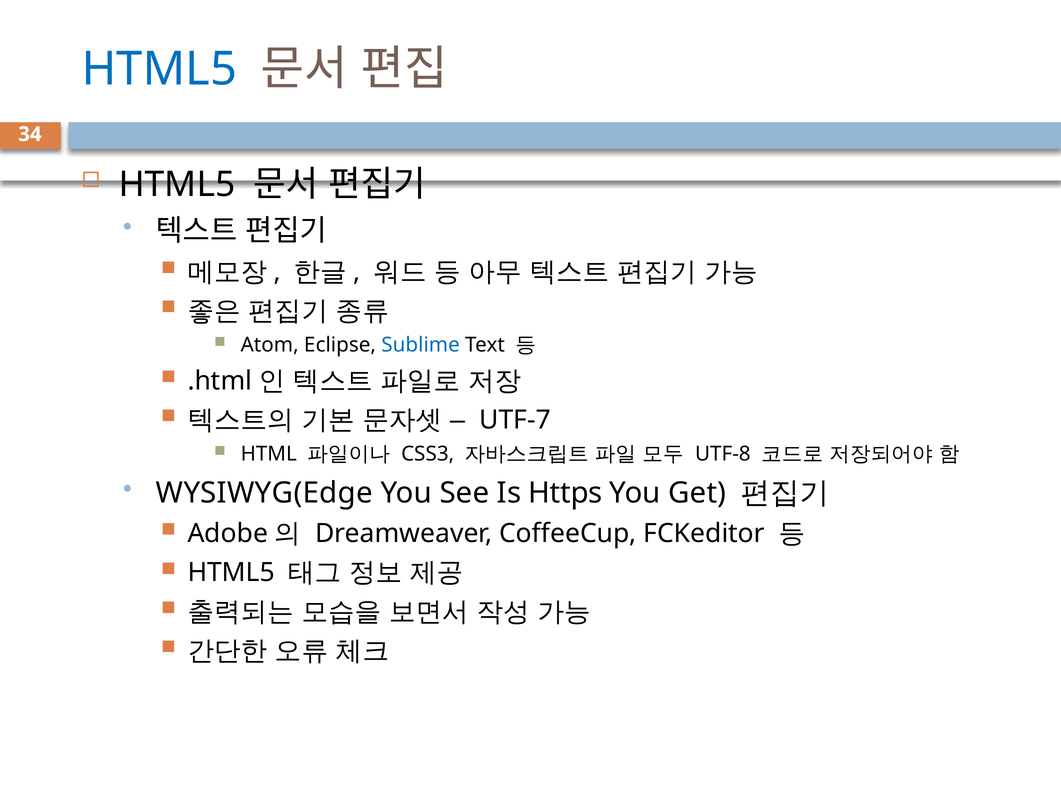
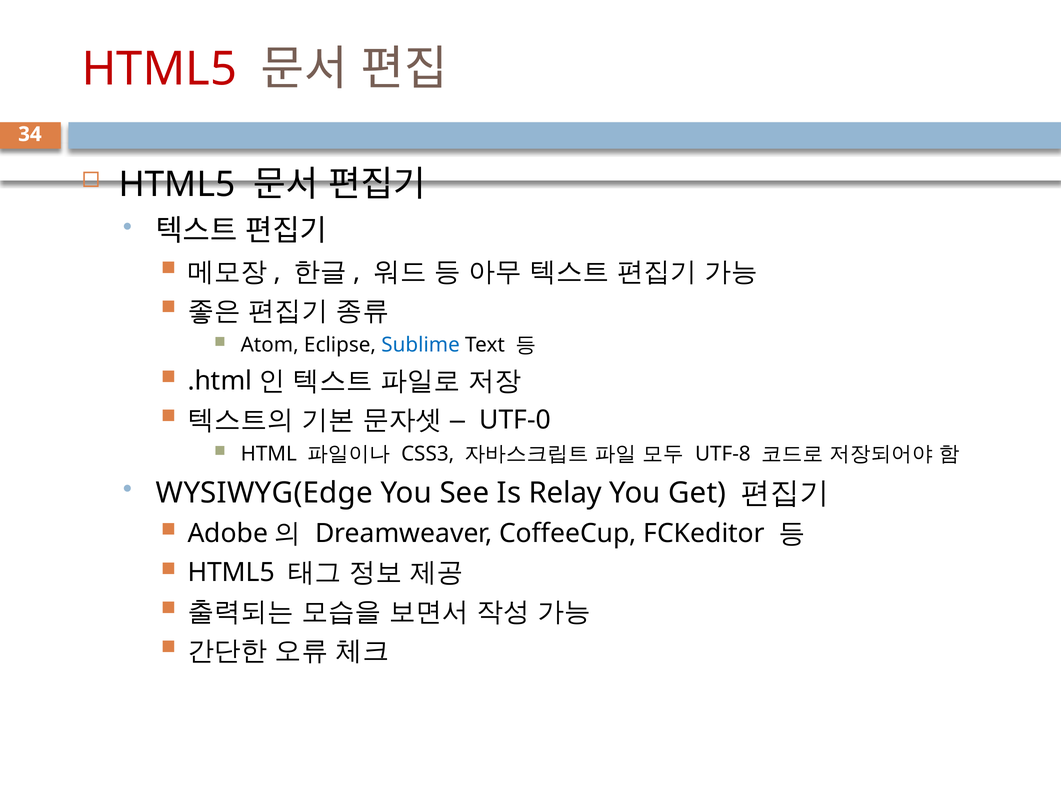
HTML5 colour: blue -> red (159, 69)
UTF-7: UTF-7 -> UTF-0 (515, 420)
Https: Https -> Relay (565, 493)
